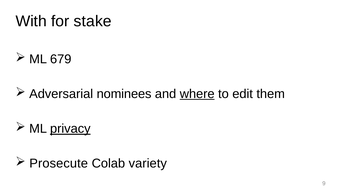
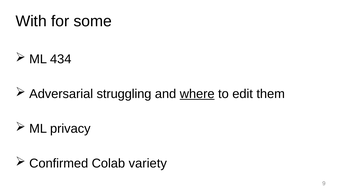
stake: stake -> some (93, 21)
679: 679 -> 434 (61, 59)
nominees: nominees -> struggling (124, 94)
privacy underline: present -> none (70, 129)
Prosecute: Prosecute -> Confirmed (59, 163)
